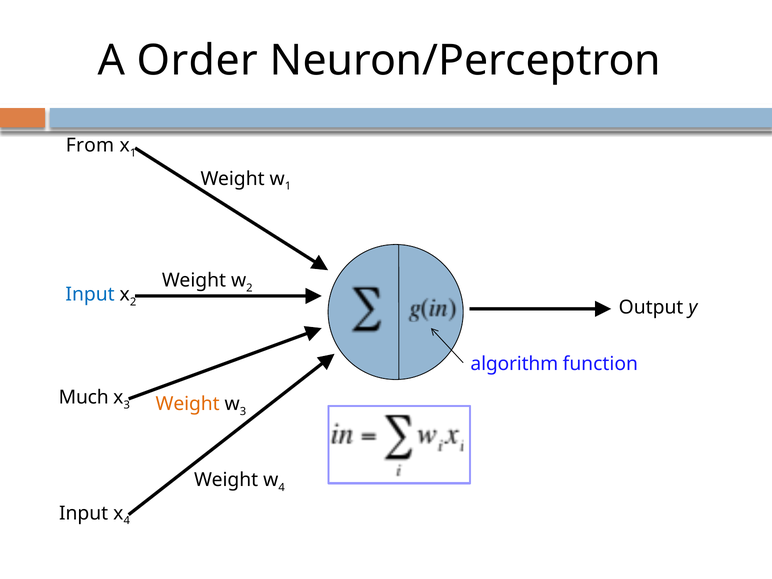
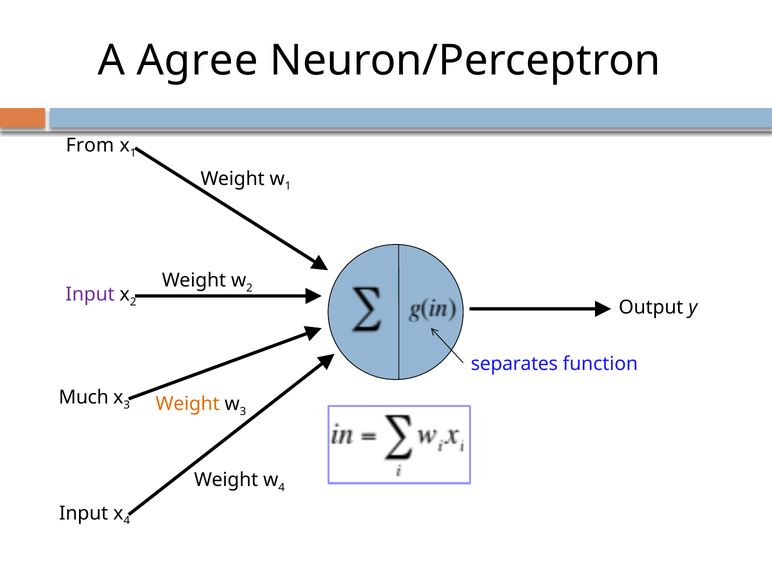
Order: Order -> Agree (197, 61)
Input colour: blue -> purple (90, 295)
algorithm: algorithm -> separates (514, 364)
